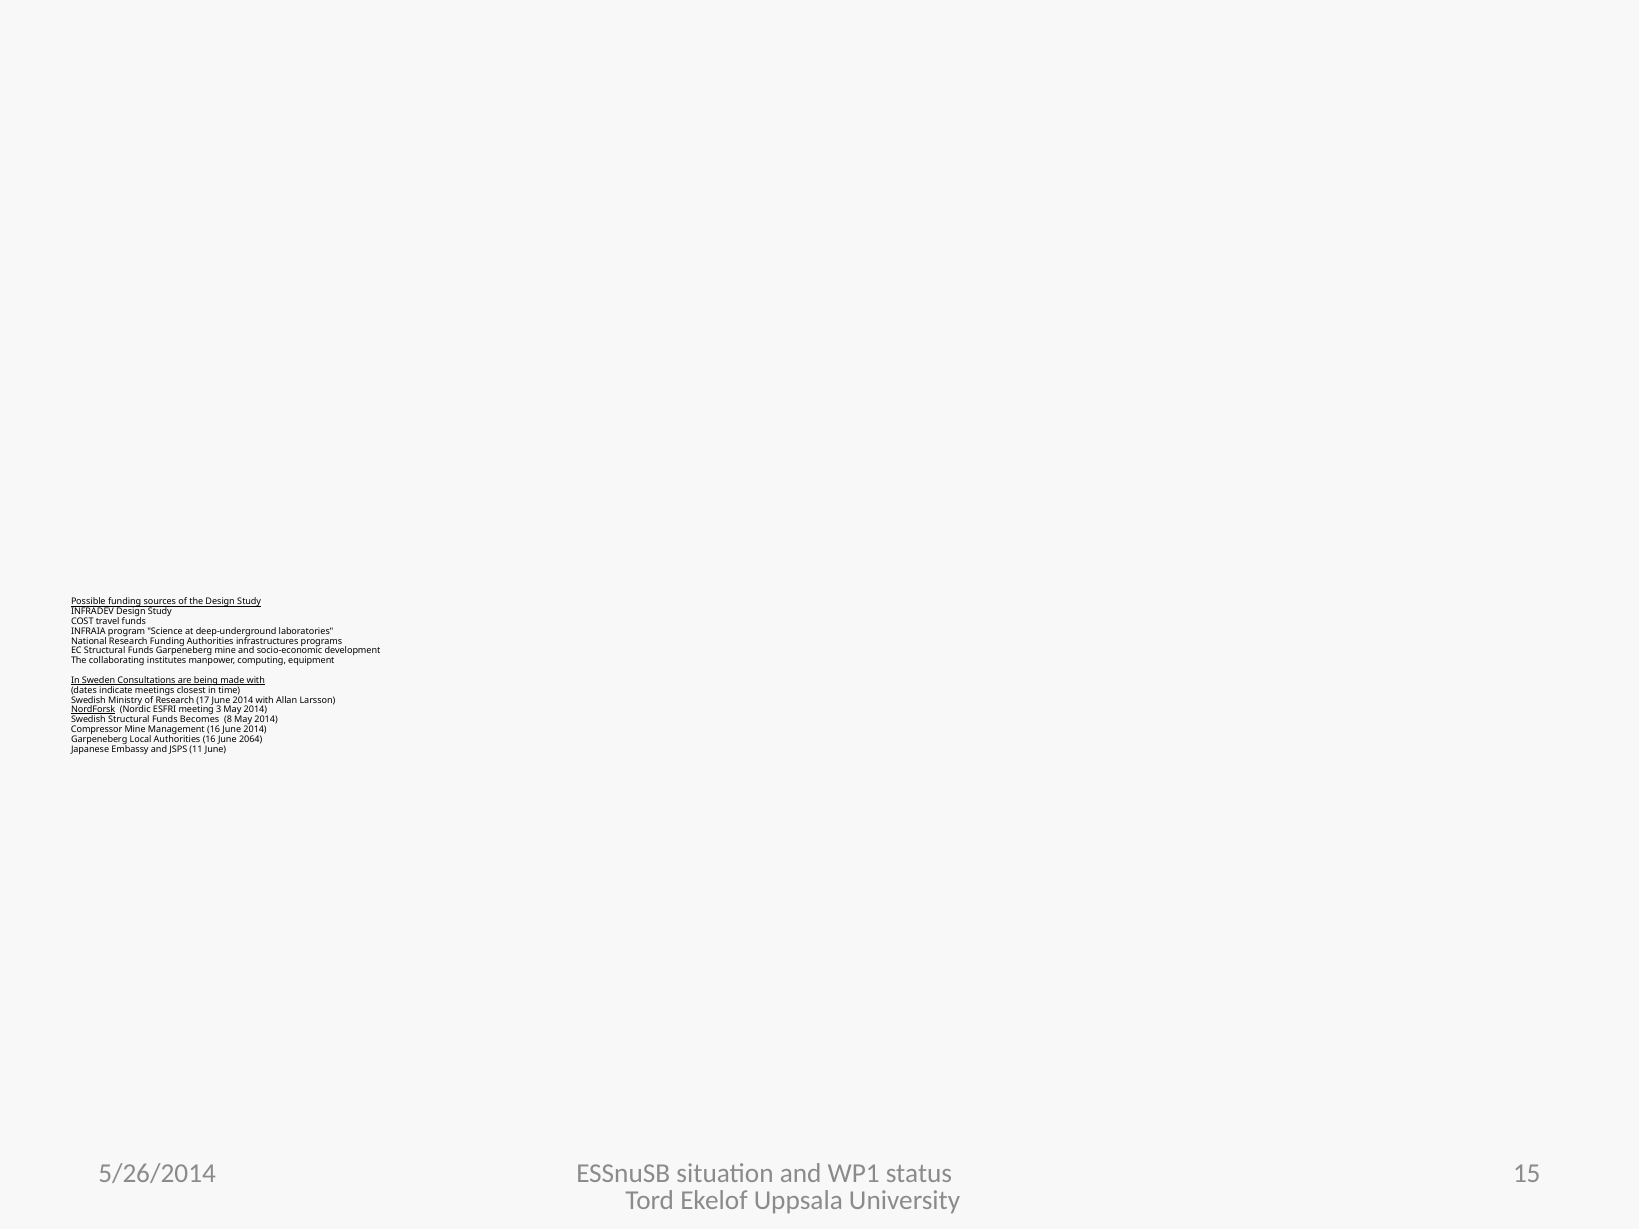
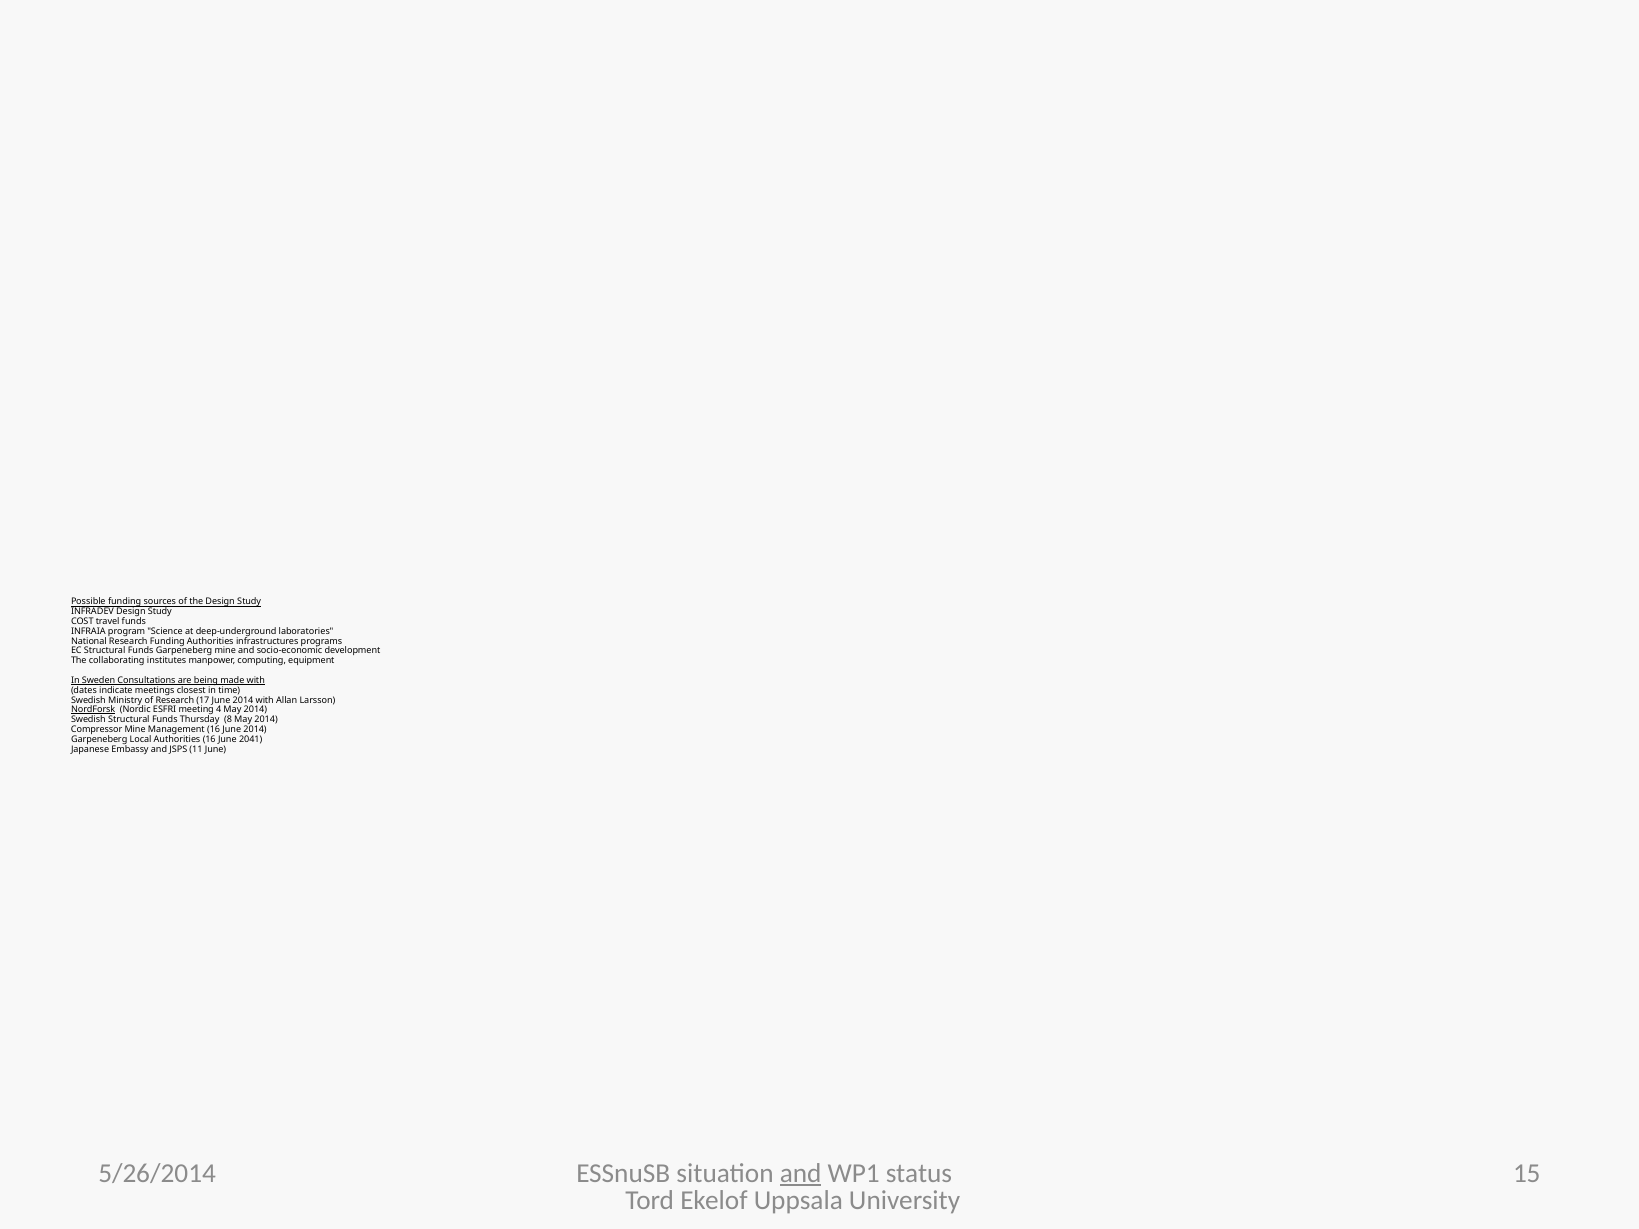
3: 3 -> 4 (219, 710)
Becomes: Becomes -> Thursday (200, 720)
2064: 2064 -> 2041 (251, 739)
and underline: none -> present (801, 1174)
